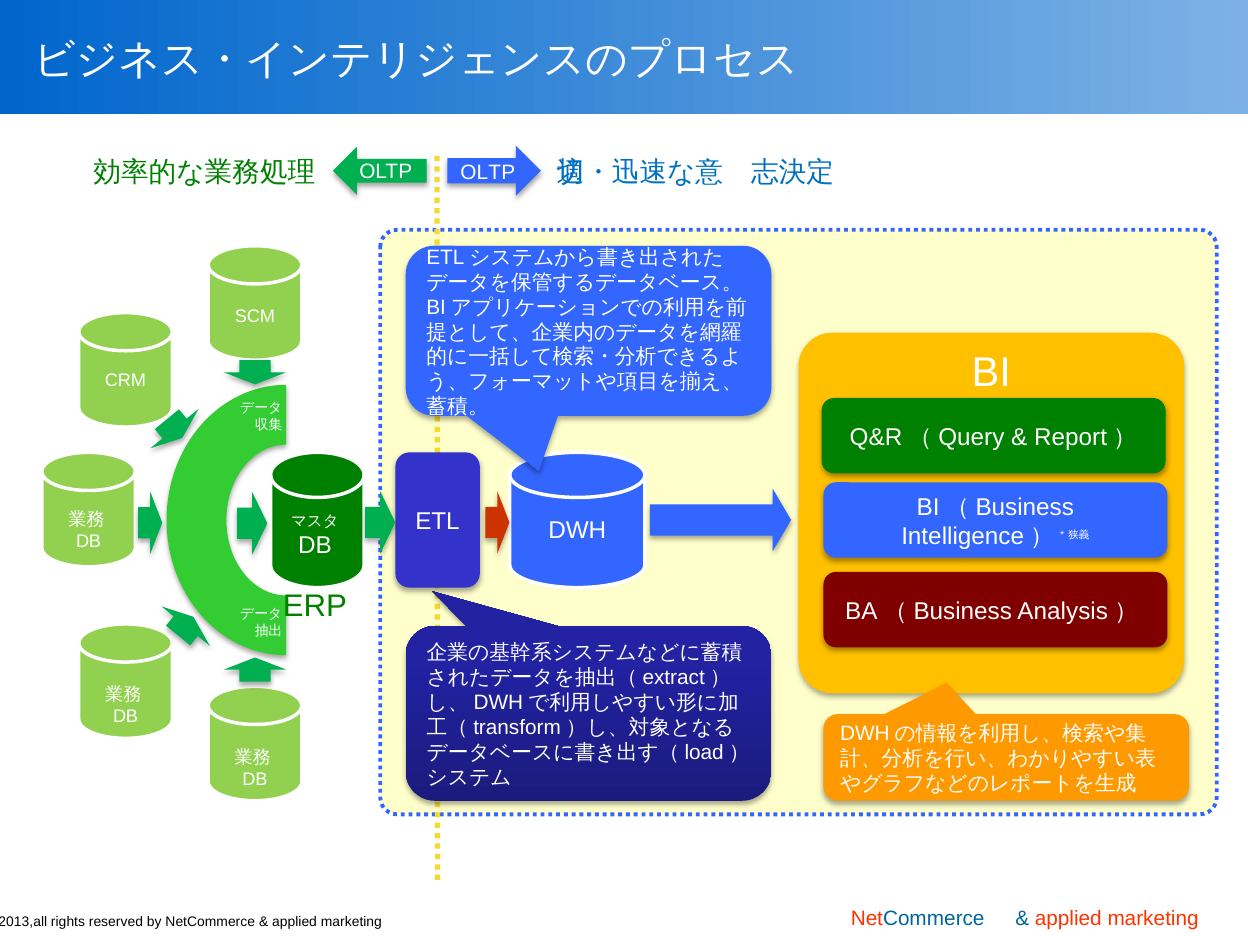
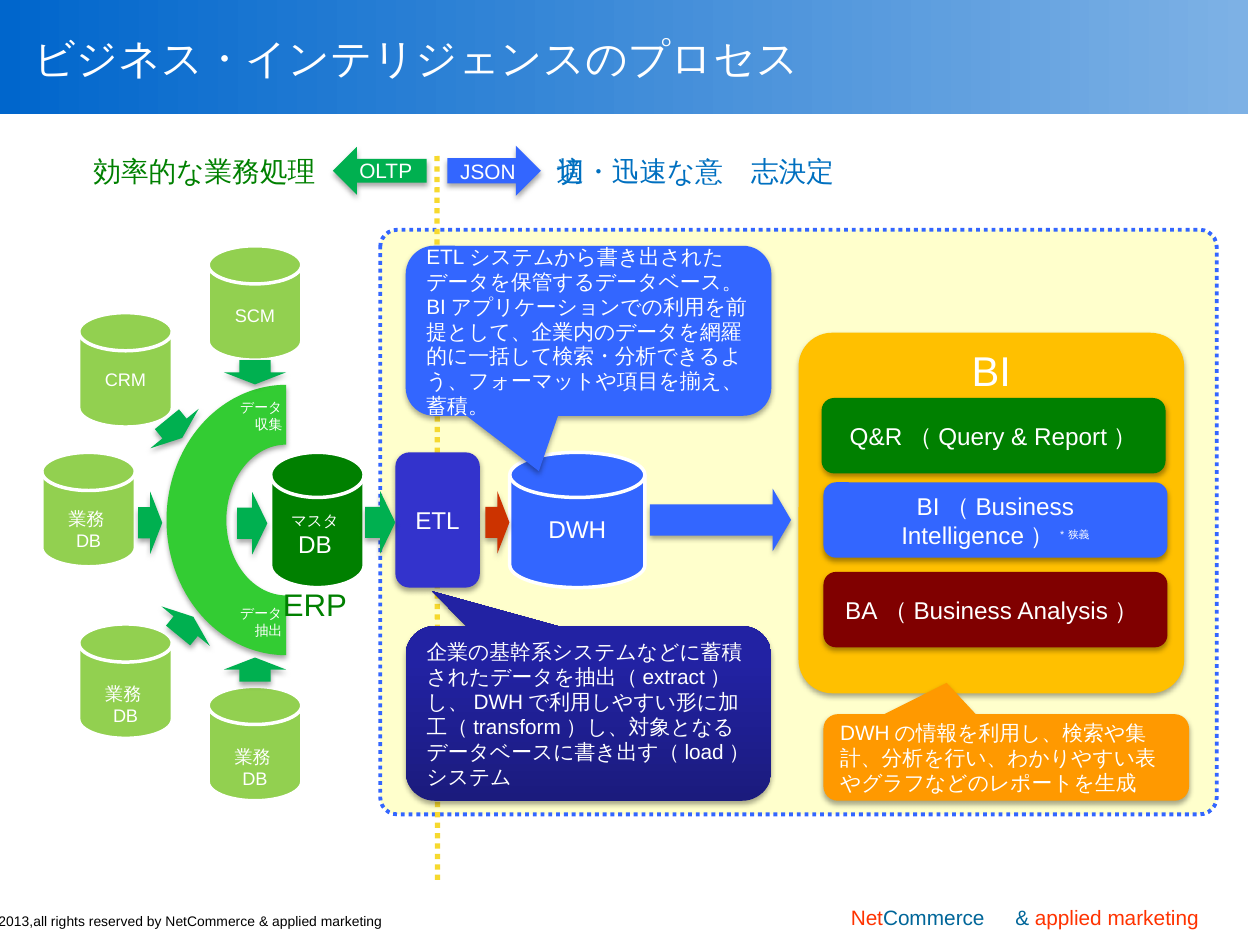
OLTP: OLTP -> JSON (488, 172)
